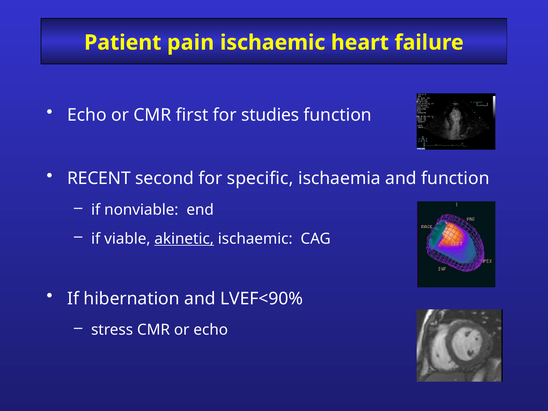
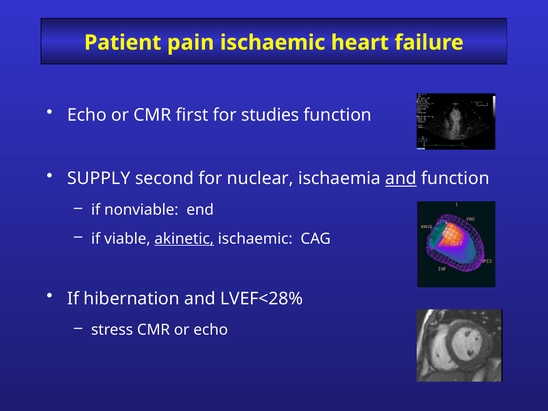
RECENT: RECENT -> SUPPLY (99, 179)
specific: specific -> nuclear (260, 179)
and underline: none -> present (401, 179)
LVEF<90%: LVEF<90% -> LVEF<28% (262, 299)
